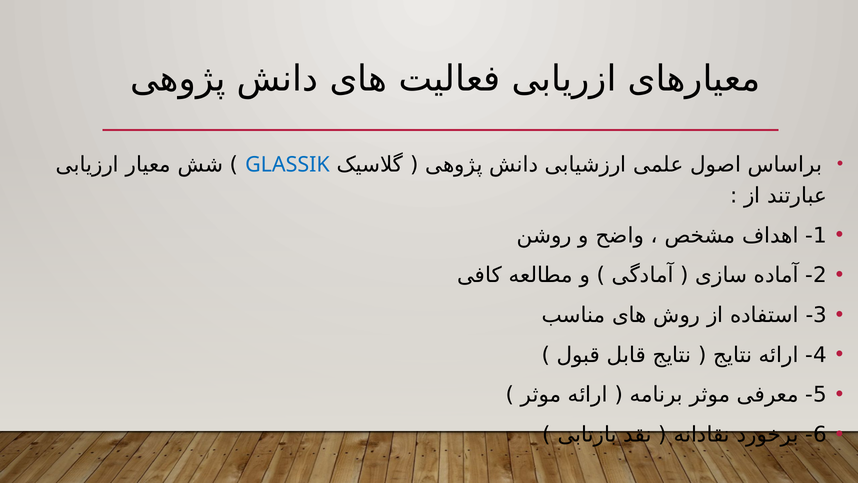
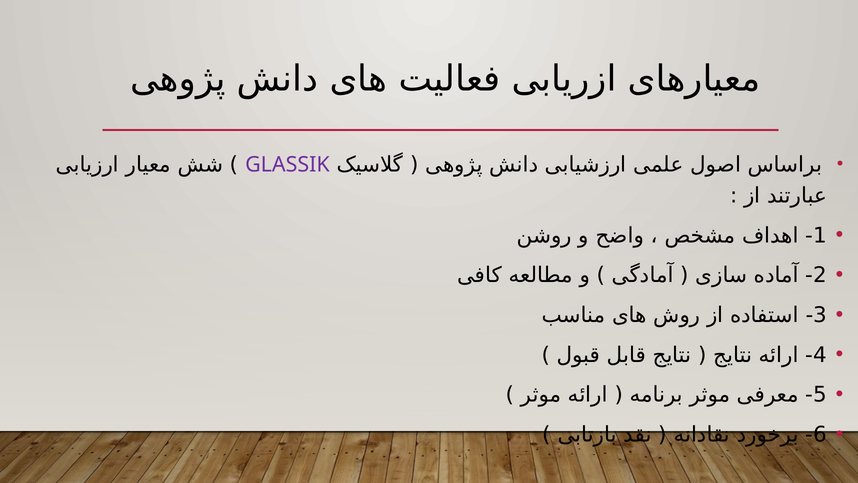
GLASSIK colour: blue -> purple (287, 165)
